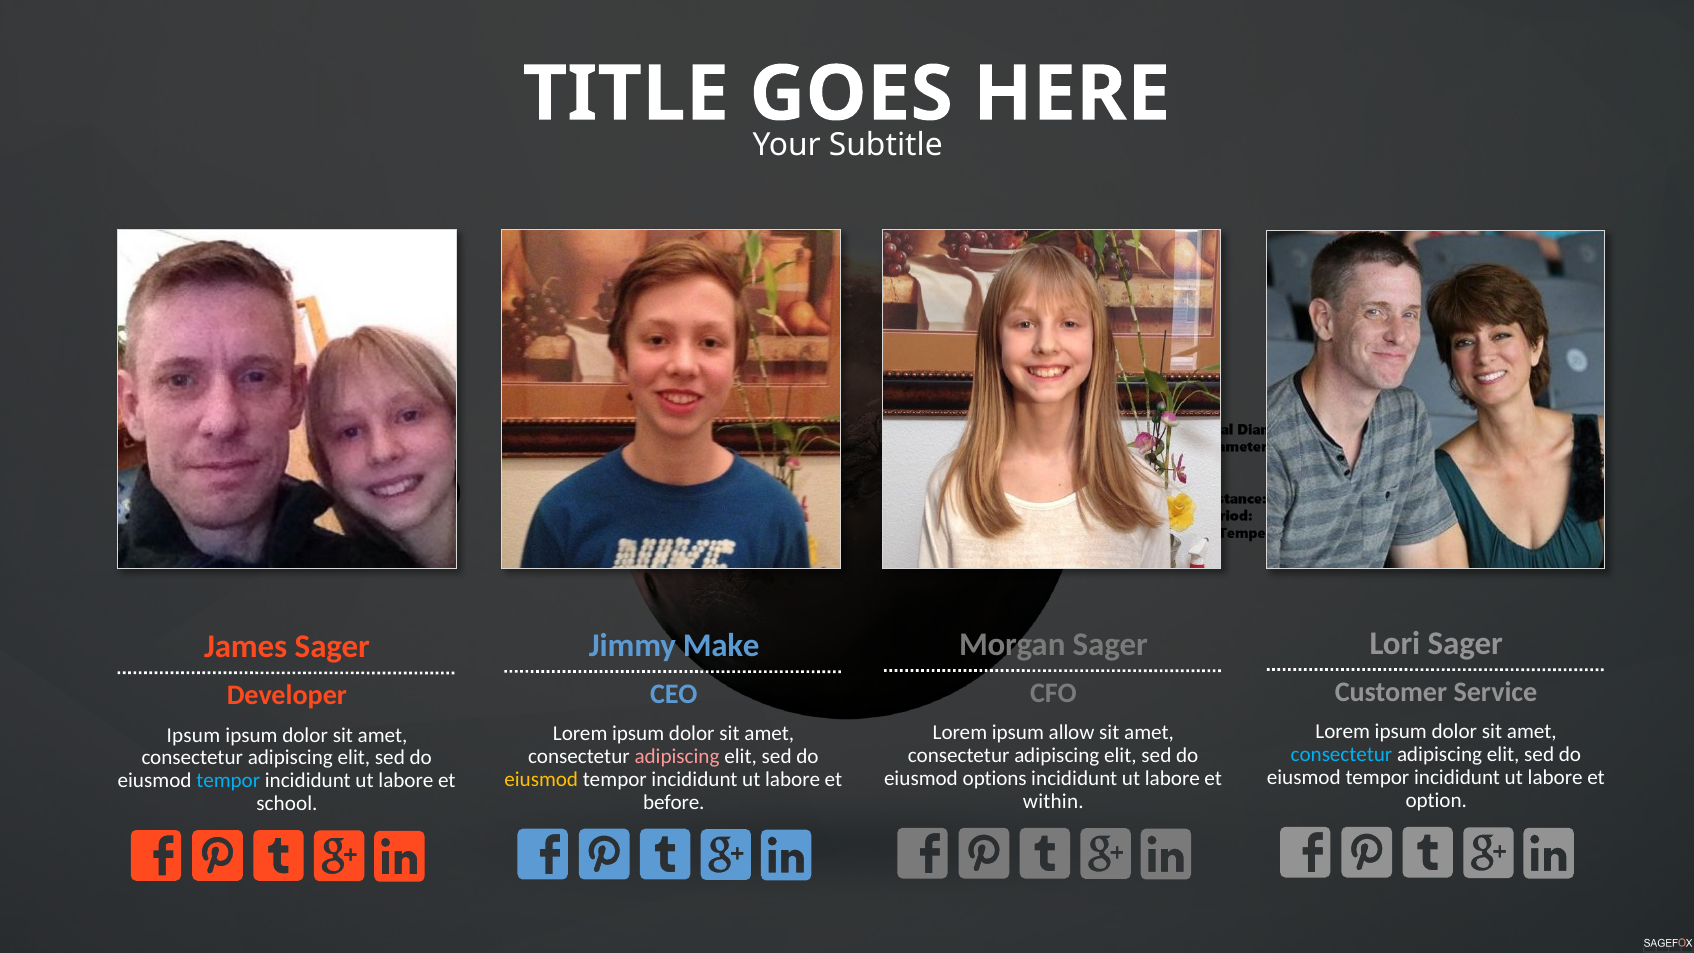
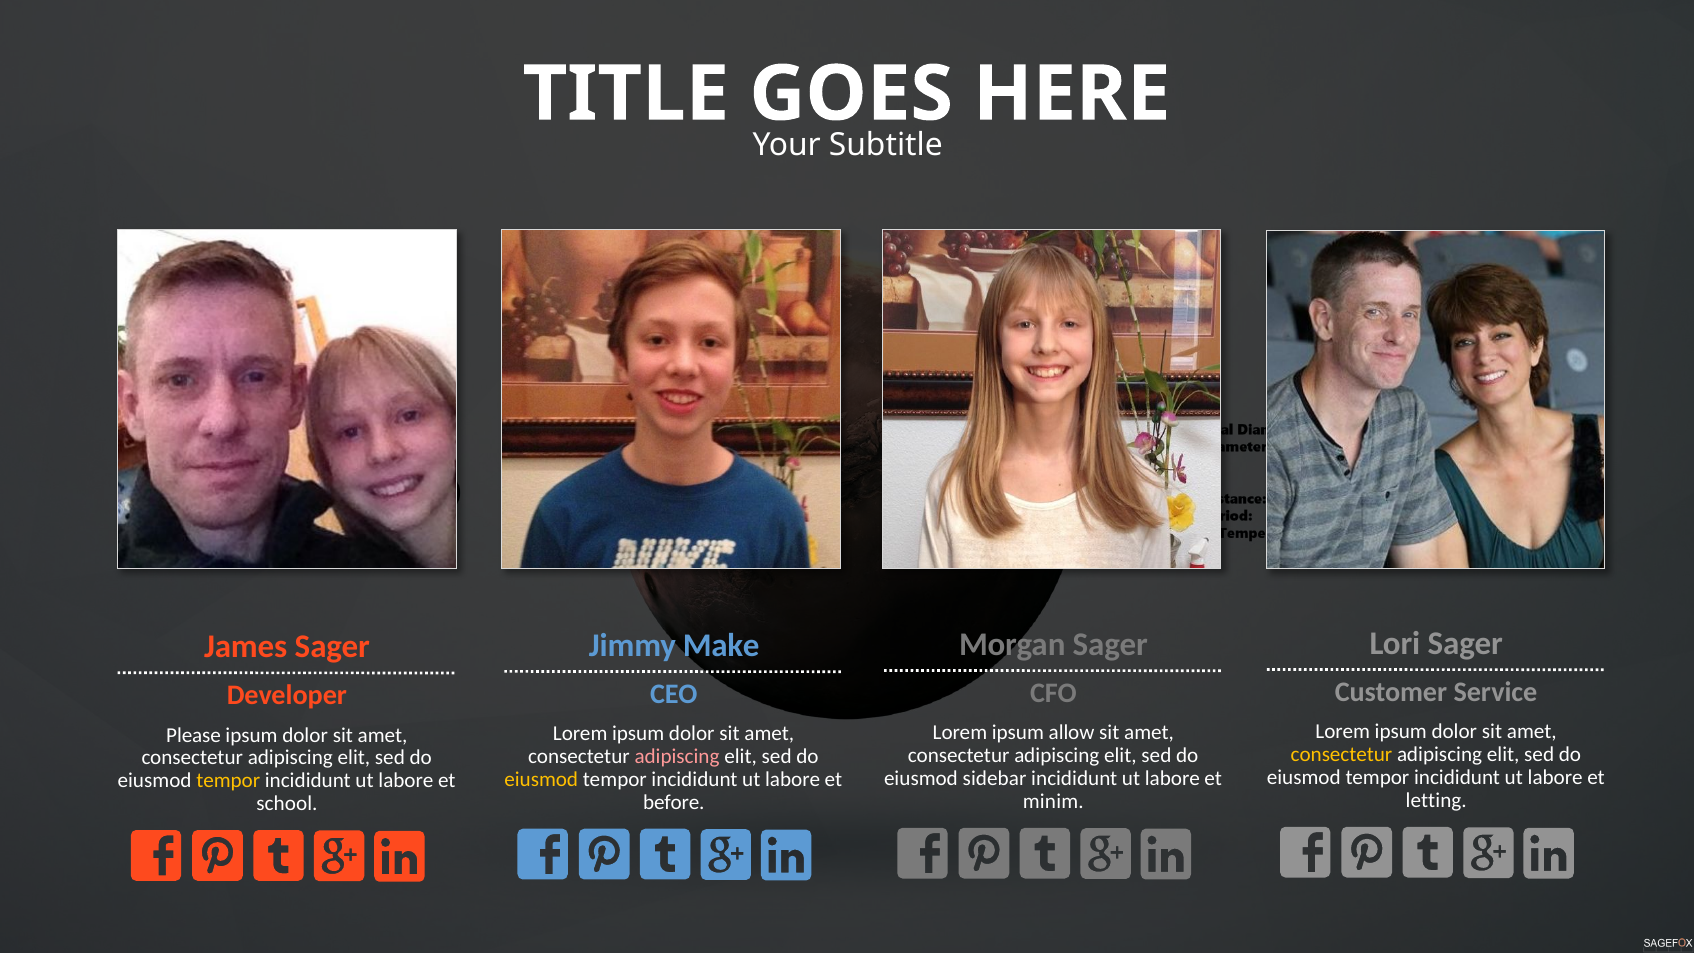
Ipsum: Ipsum -> Please (194, 735)
consectetur colour: light blue -> yellow (1341, 755)
options: options -> sidebar (995, 778)
tempor colour: light blue -> yellow (228, 781)
option: option -> letting (1436, 800)
within: within -> minim (1053, 801)
